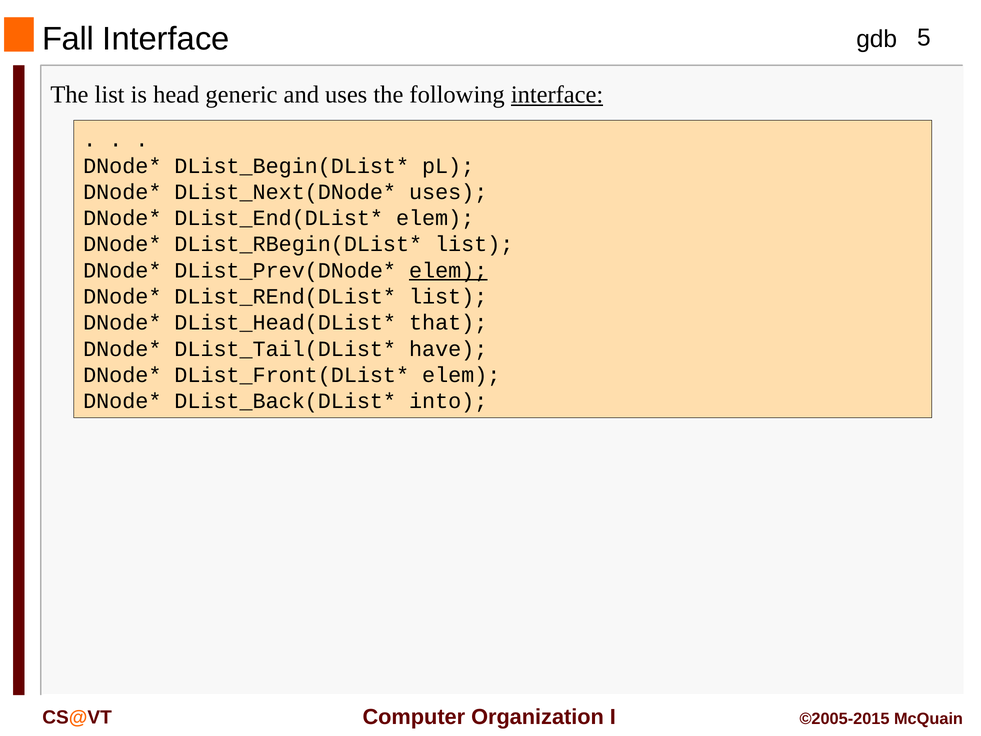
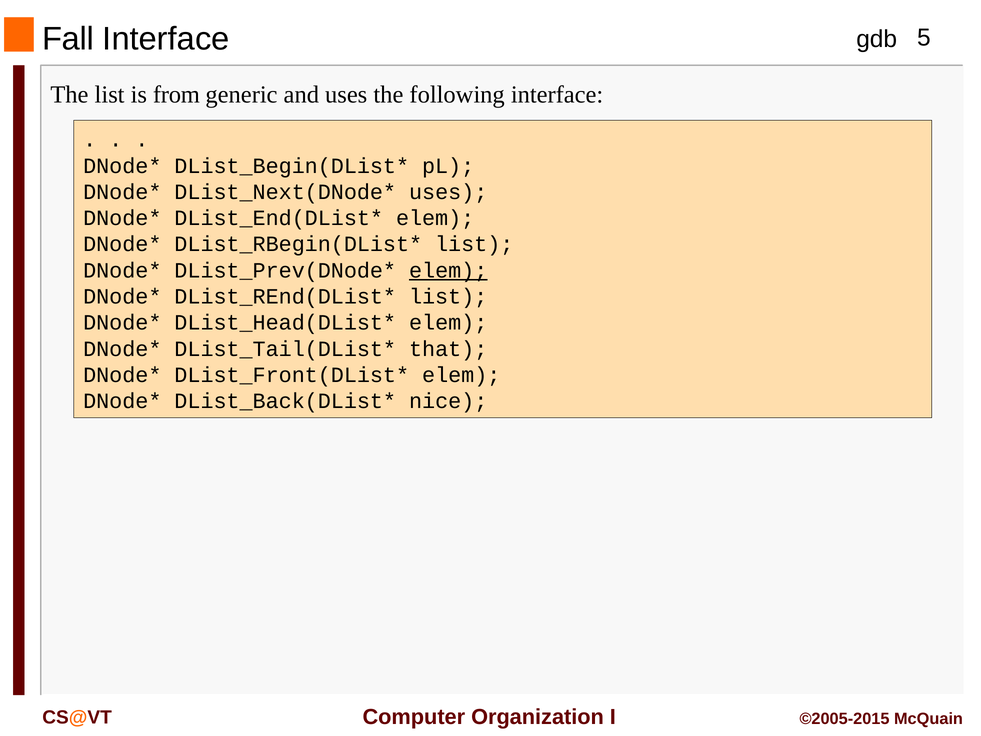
head: head -> from (176, 95)
interface underline: present -> none (557, 95)
that: that -> elem (448, 323)
have: have -> that (448, 349)
into: into -> nice (448, 401)
